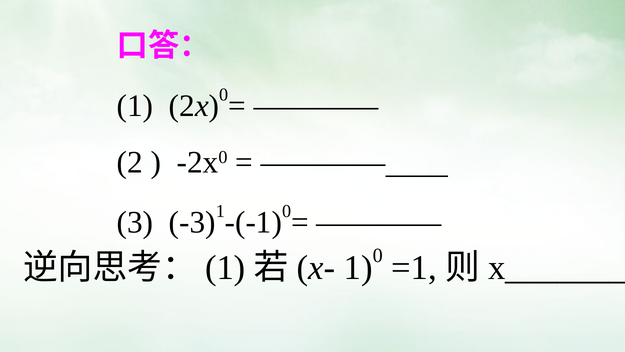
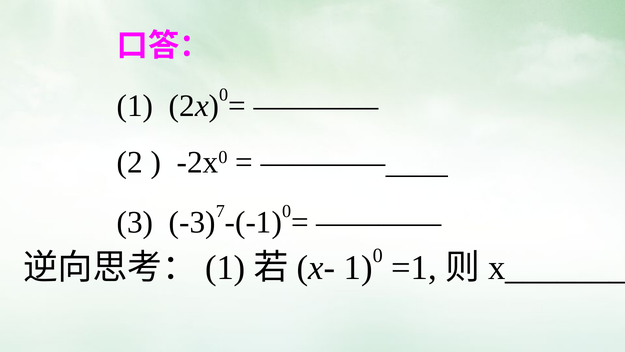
1: 1 -> 7 (220, 211)
